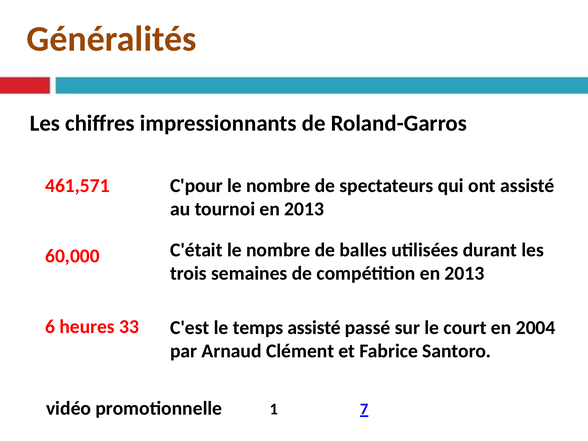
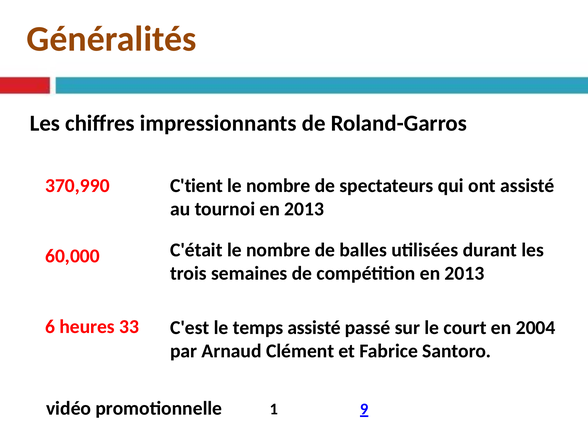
461,571: 461,571 -> 370,990 (77, 186)
C'pour: C'pour -> C'tient (196, 186)
7: 7 -> 9 (364, 409)
